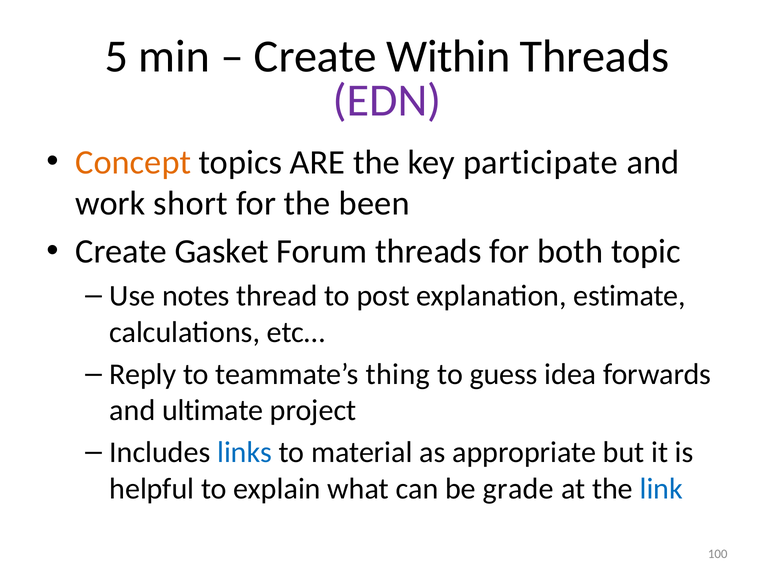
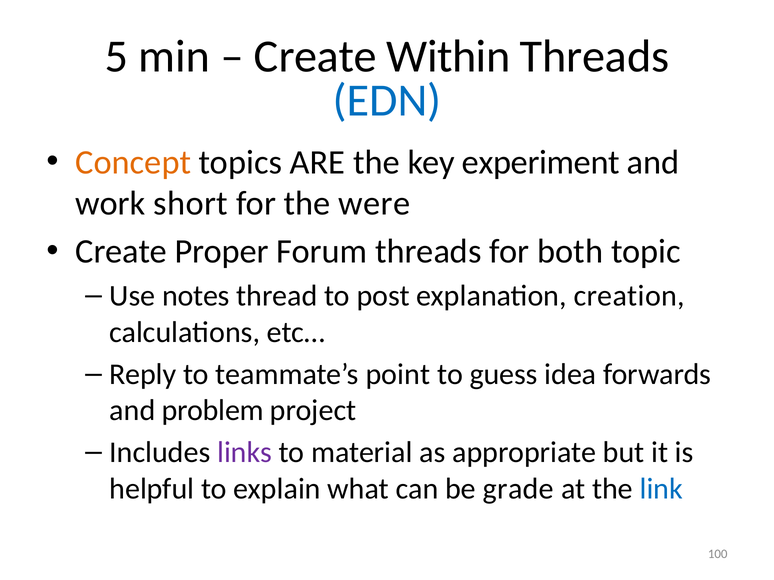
EDN colour: purple -> blue (387, 101)
participate: participate -> experiment (541, 162)
been: been -> were (374, 204)
Gasket: Gasket -> Proper (222, 252)
estimate: estimate -> creation (629, 296)
thing: thing -> point (398, 375)
ultimate: ultimate -> problem (213, 411)
links colour: blue -> purple (245, 453)
